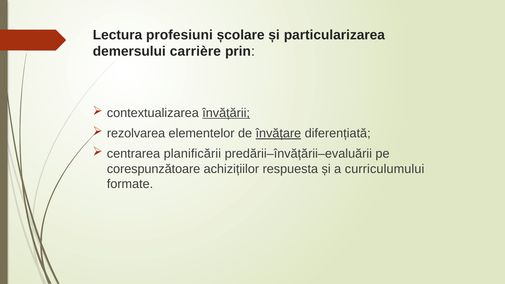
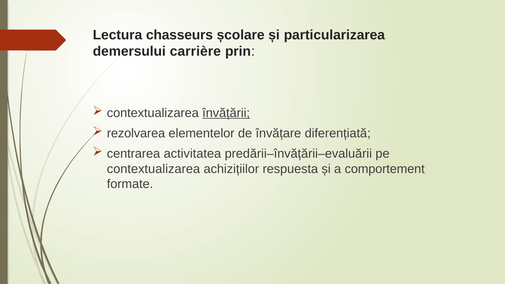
profesiuni: profesiuni -> chasseurs (179, 35)
învățare underline: present -> none (278, 133)
planificării: planificării -> activitatea (192, 154)
corespunzătoare: corespunzătoare -> contextualizarea (153, 169)
curriculumului: curriculumului -> comportement (385, 169)
